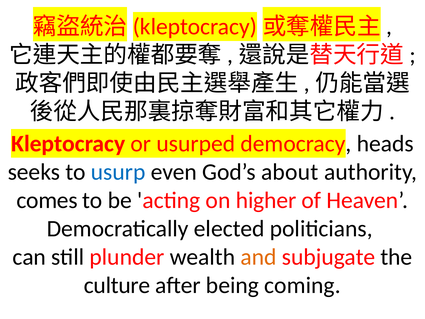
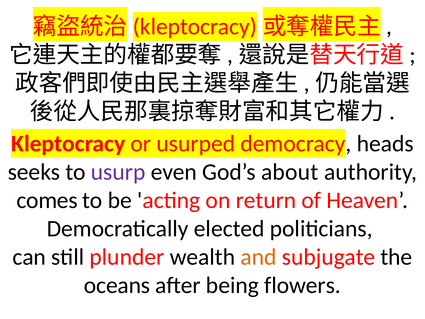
usurp colour: blue -> purple (118, 172)
higher: higher -> return (266, 200)
culture: culture -> oceans (117, 285)
coming: coming -> flowers (303, 285)
